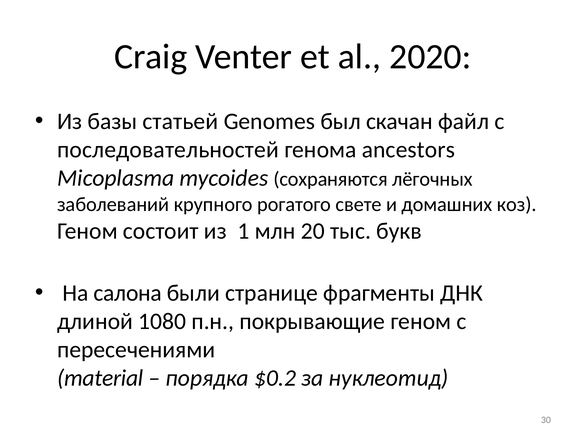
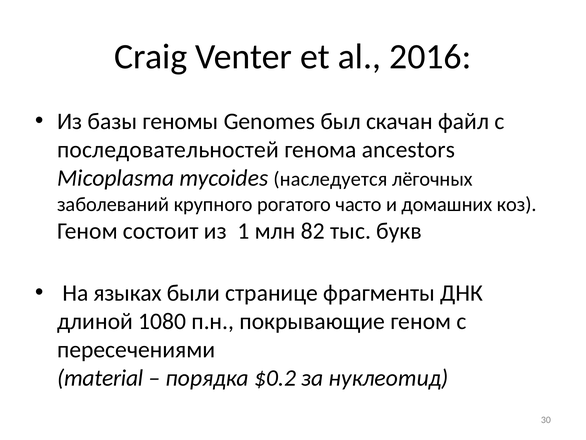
2020: 2020 -> 2016 (430, 57)
статьей: статьей -> геномы (180, 121)
сохраняются: сохраняются -> наследуется (330, 179)
свете: свете -> часто (359, 204)
20: 20 -> 82 (313, 231)
салона: салона -> языках (128, 293)
